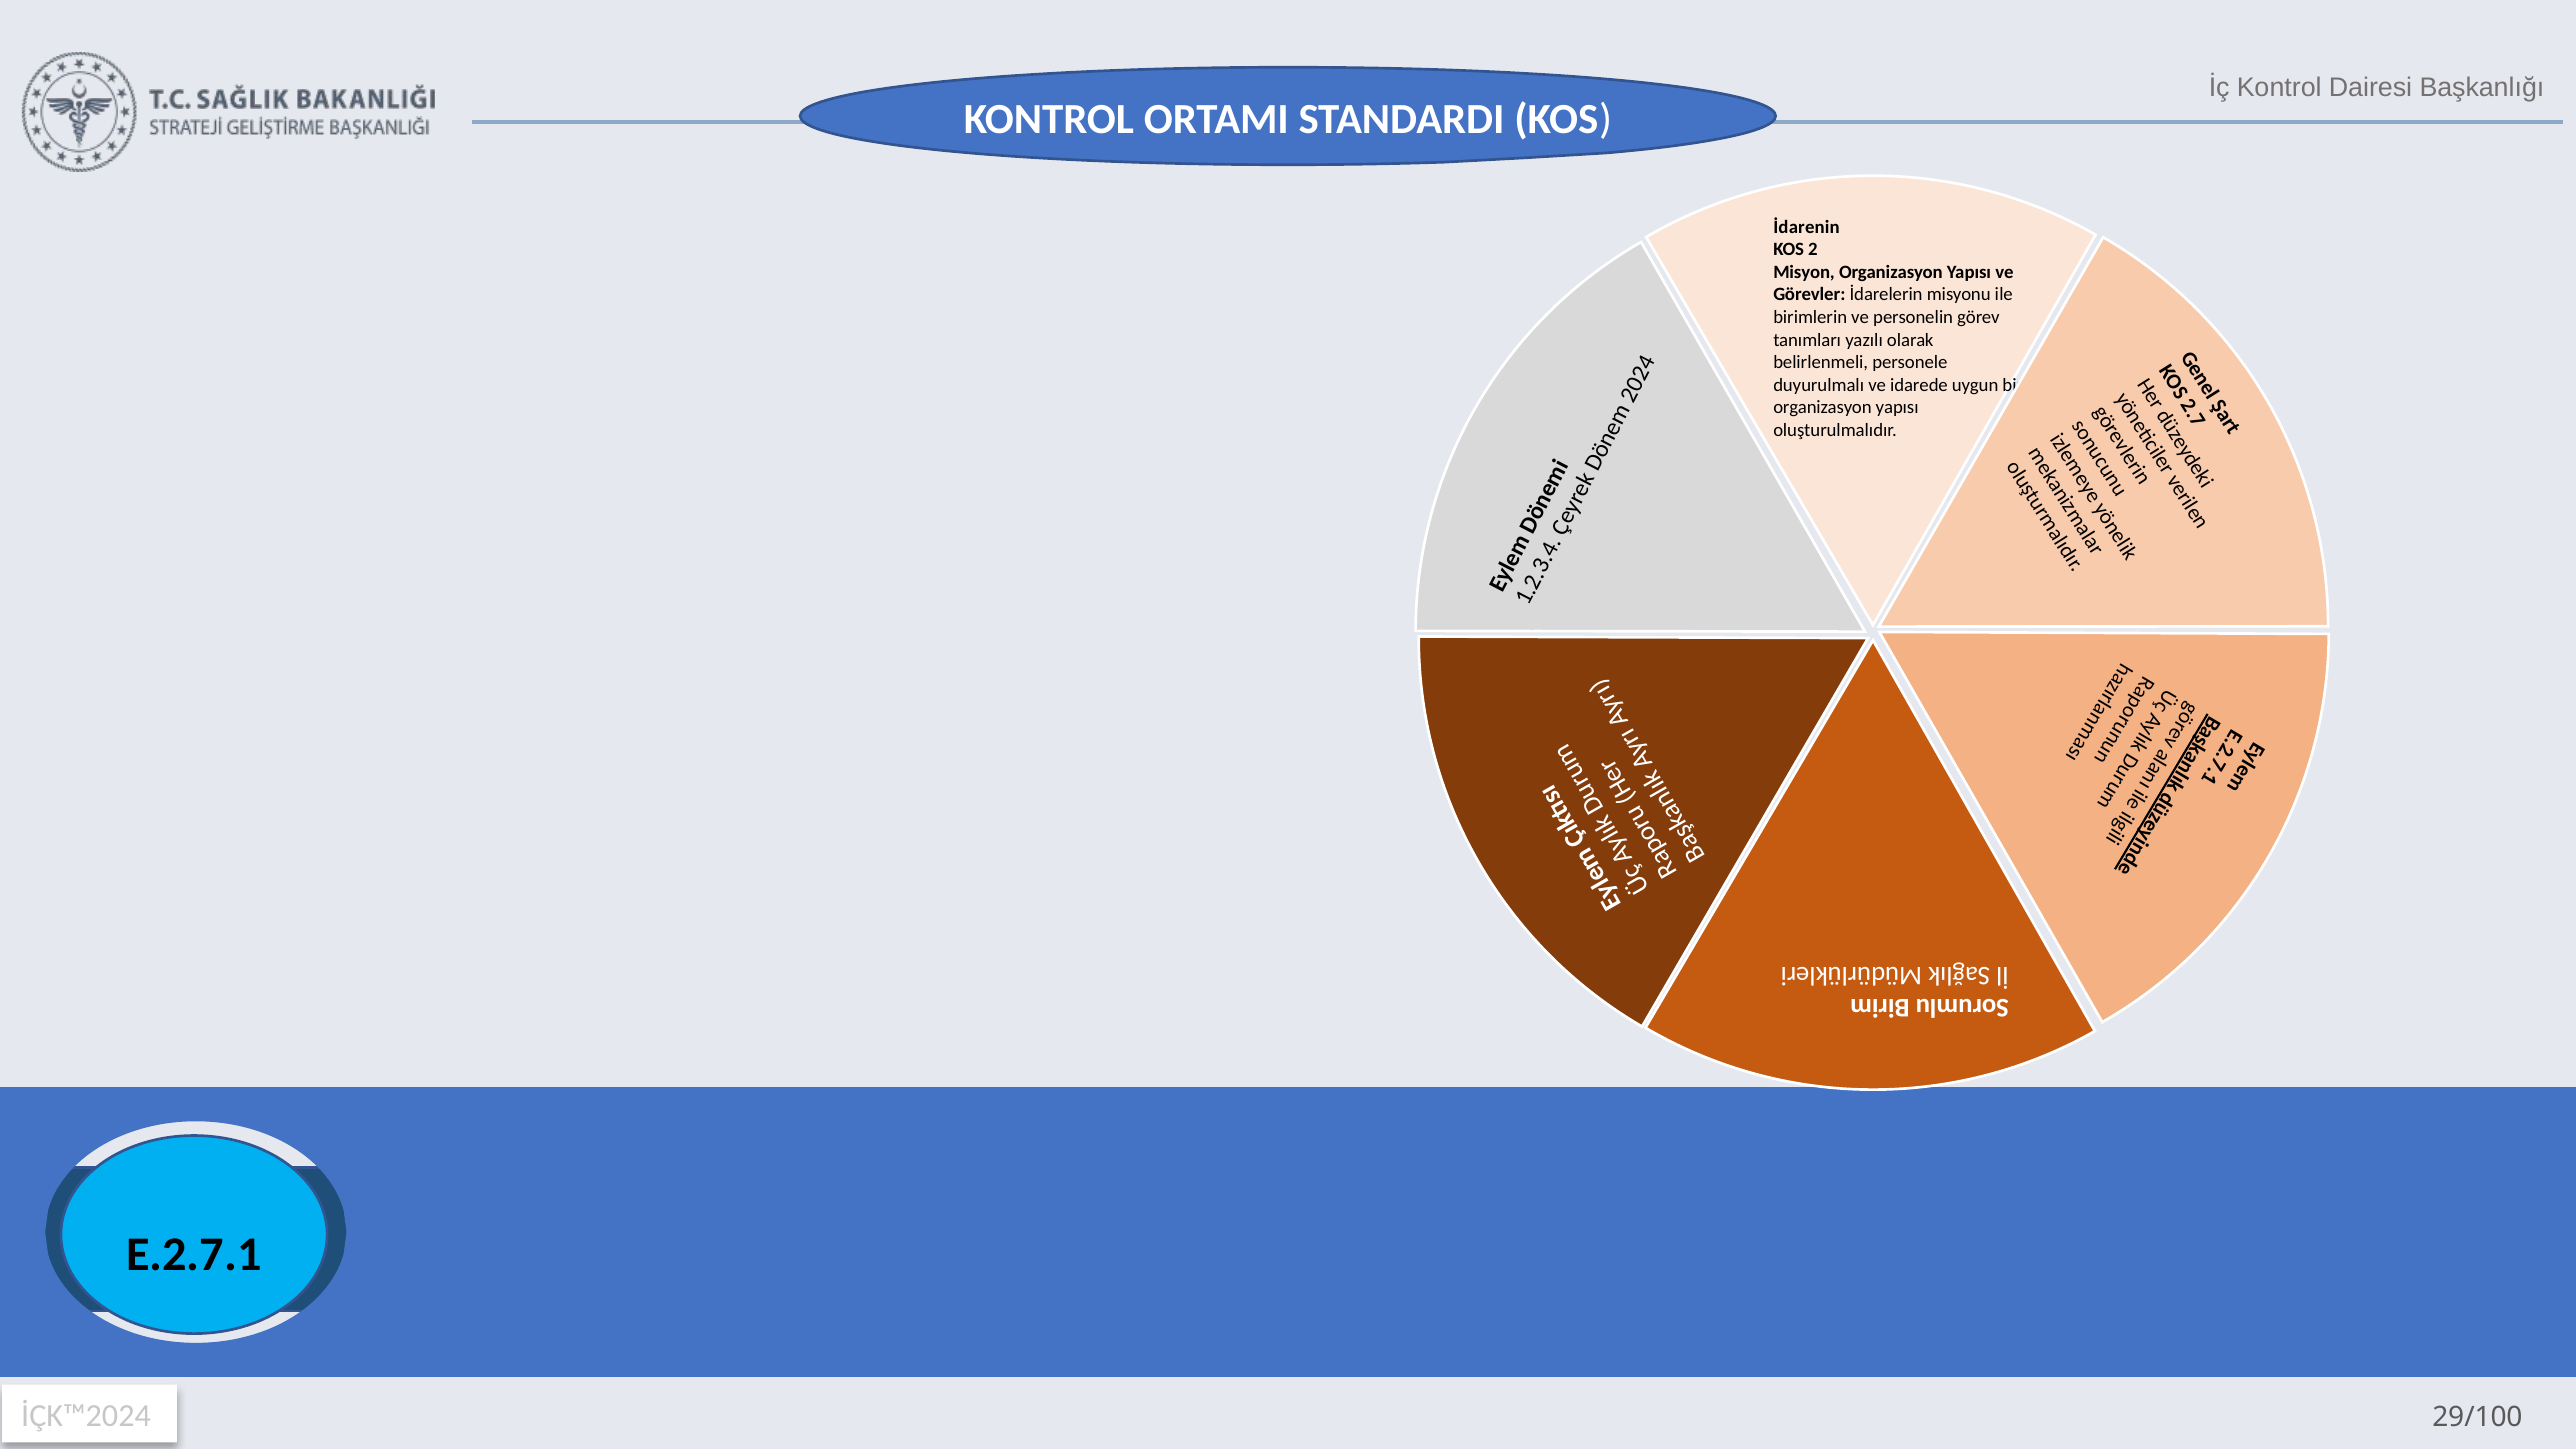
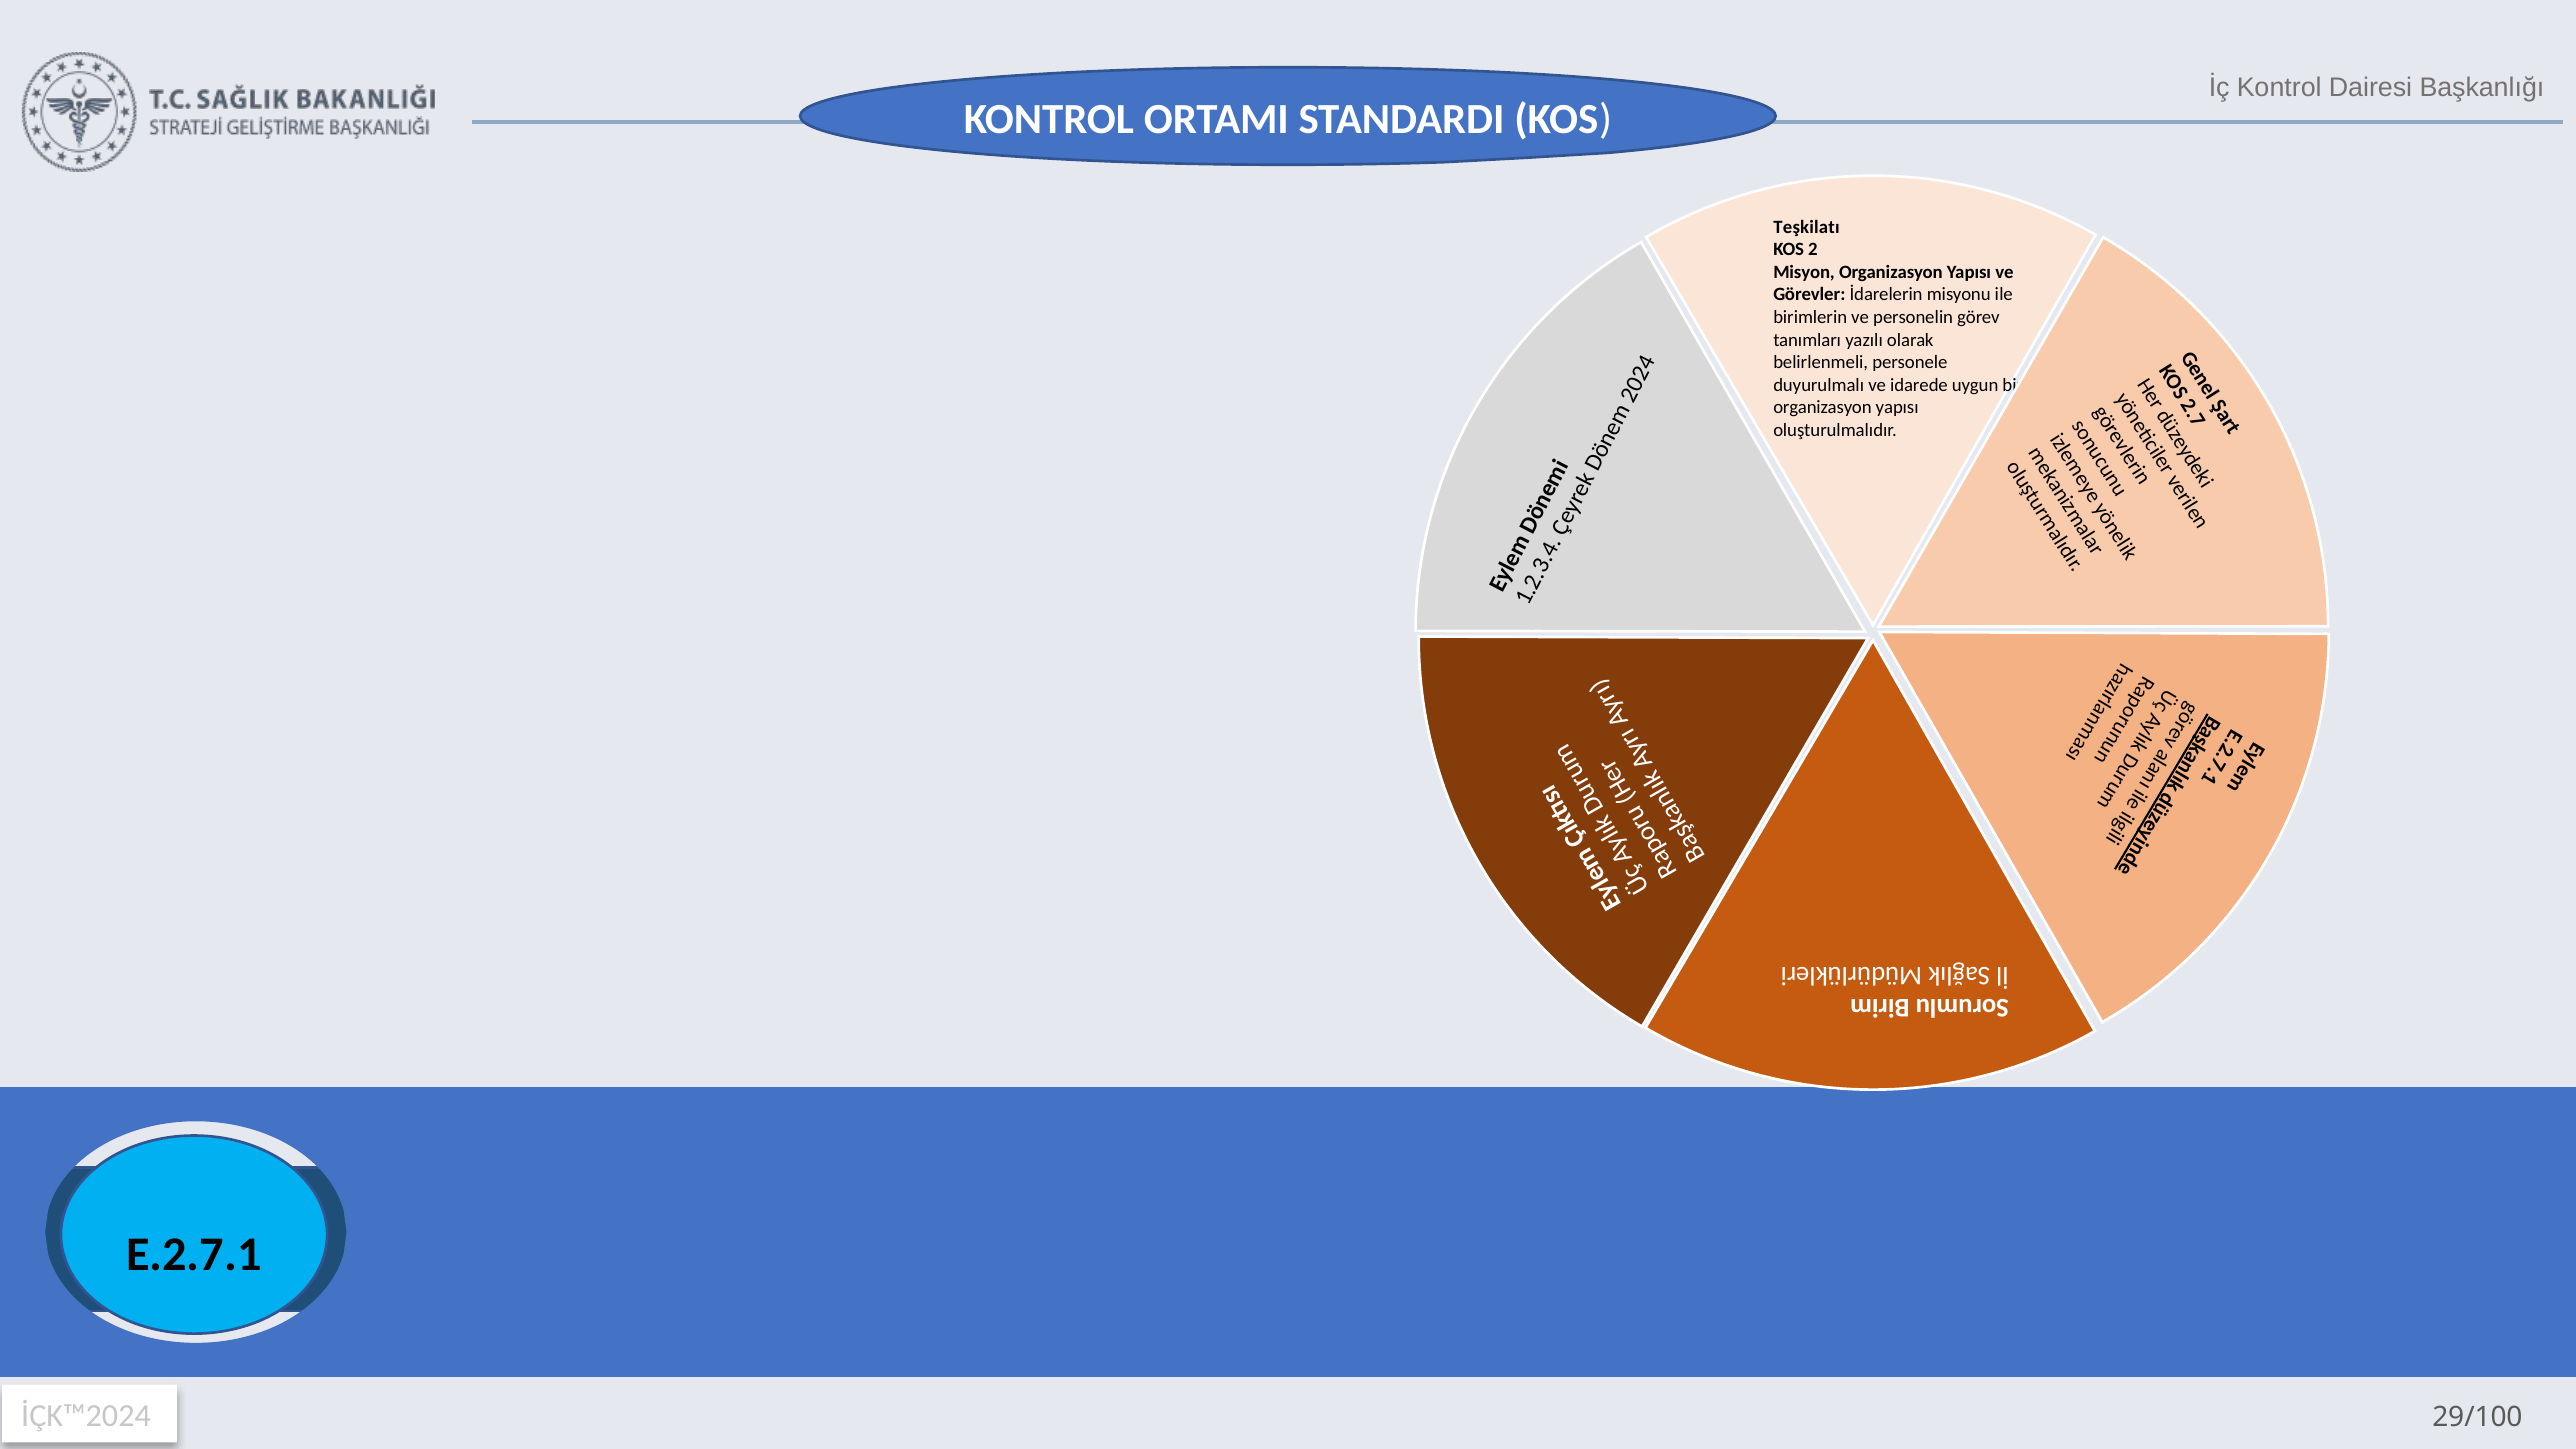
İdarenin: İdarenin -> Teşkilatı (1807, 227)
